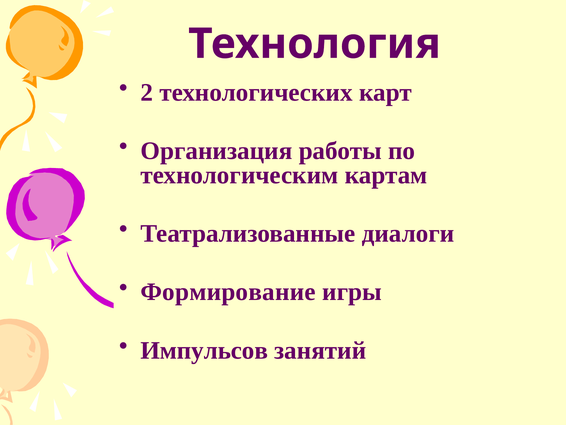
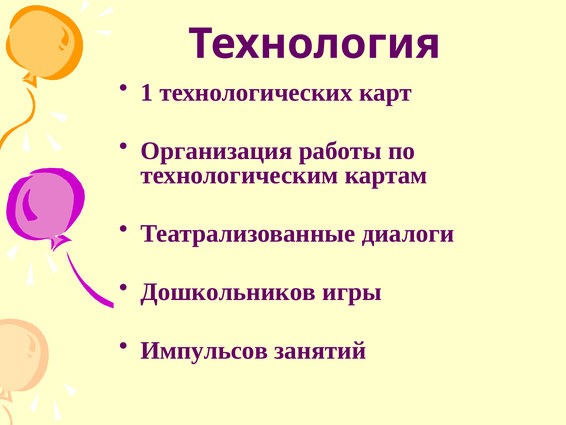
2: 2 -> 1 (147, 92)
Формирование: Формирование -> Дошкольников (228, 292)
